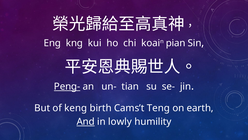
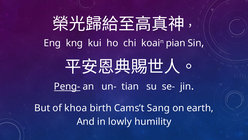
keng: keng -> khoa (76, 108)
Teng: Teng -> Sang (158, 108)
And underline: present -> none (86, 121)
